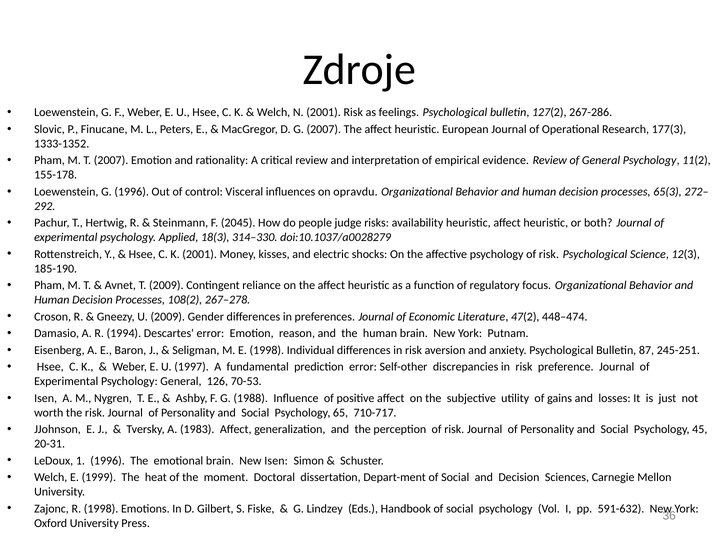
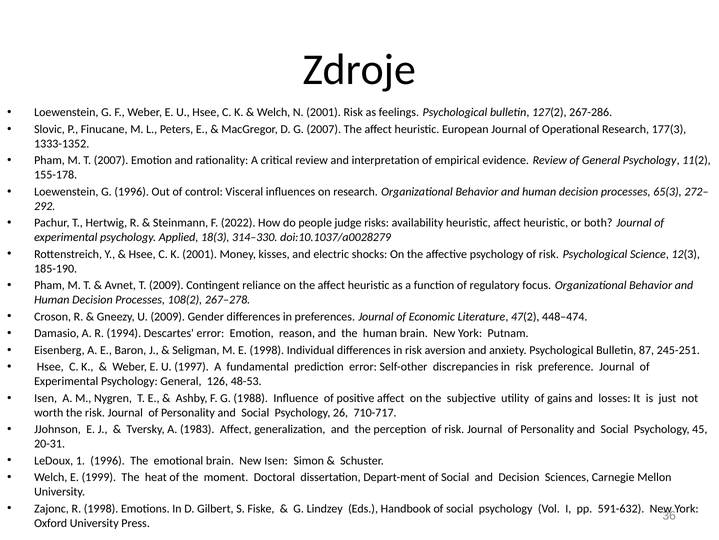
on opravdu: opravdu -> research (356, 191)
2045: 2045 -> 2022 (238, 223)
70-53: 70-53 -> 48-53 (246, 381)
65: 65 -> 26 (341, 412)
